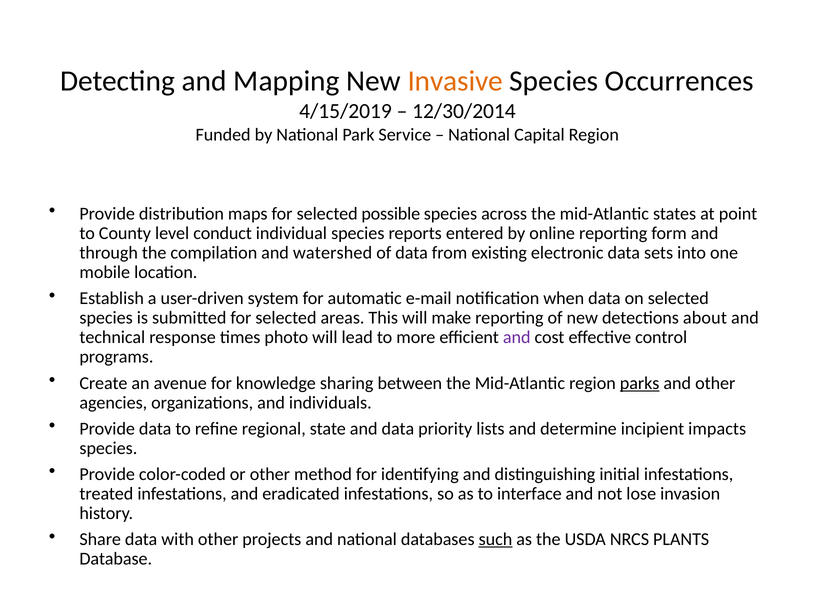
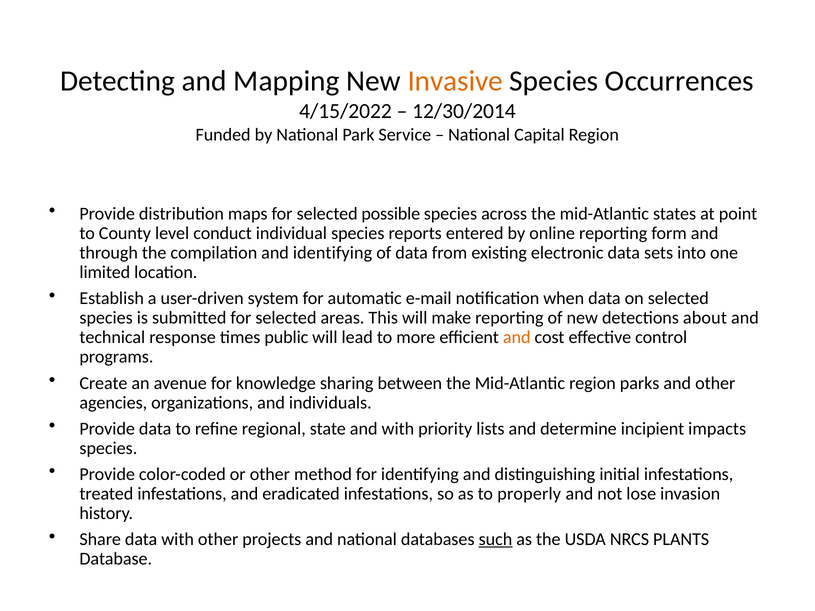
4/15/2019: 4/15/2019 -> 4/15/2022 (345, 111)
and watershed: watershed -> identifying (333, 253)
mobile: mobile -> limited (105, 272)
photo: photo -> public (286, 338)
and colour: purple -> orange (517, 338)
parks underline: present -> none (640, 383)
and data: data -> with (398, 429)
interface: interface -> properly (529, 494)
